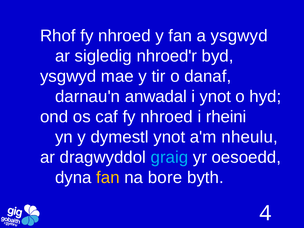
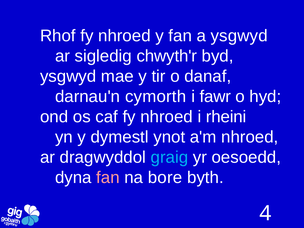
nhroed'r: nhroed'r -> chwyth'r (167, 56)
anwadal: anwadal -> cymorth (156, 97)
i ynot: ynot -> fawr (215, 97)
a'm nheulu: nheulu -> nhroed (250, 137)
fan colour: yellow -> pink (108, 178)
